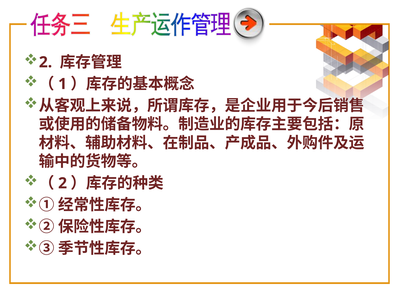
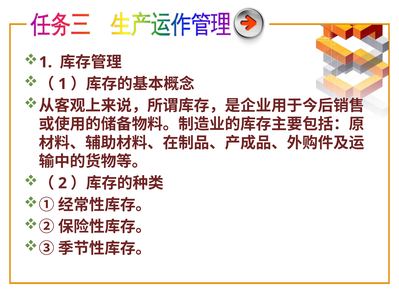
2: 2 -> 1 (46, 62)
